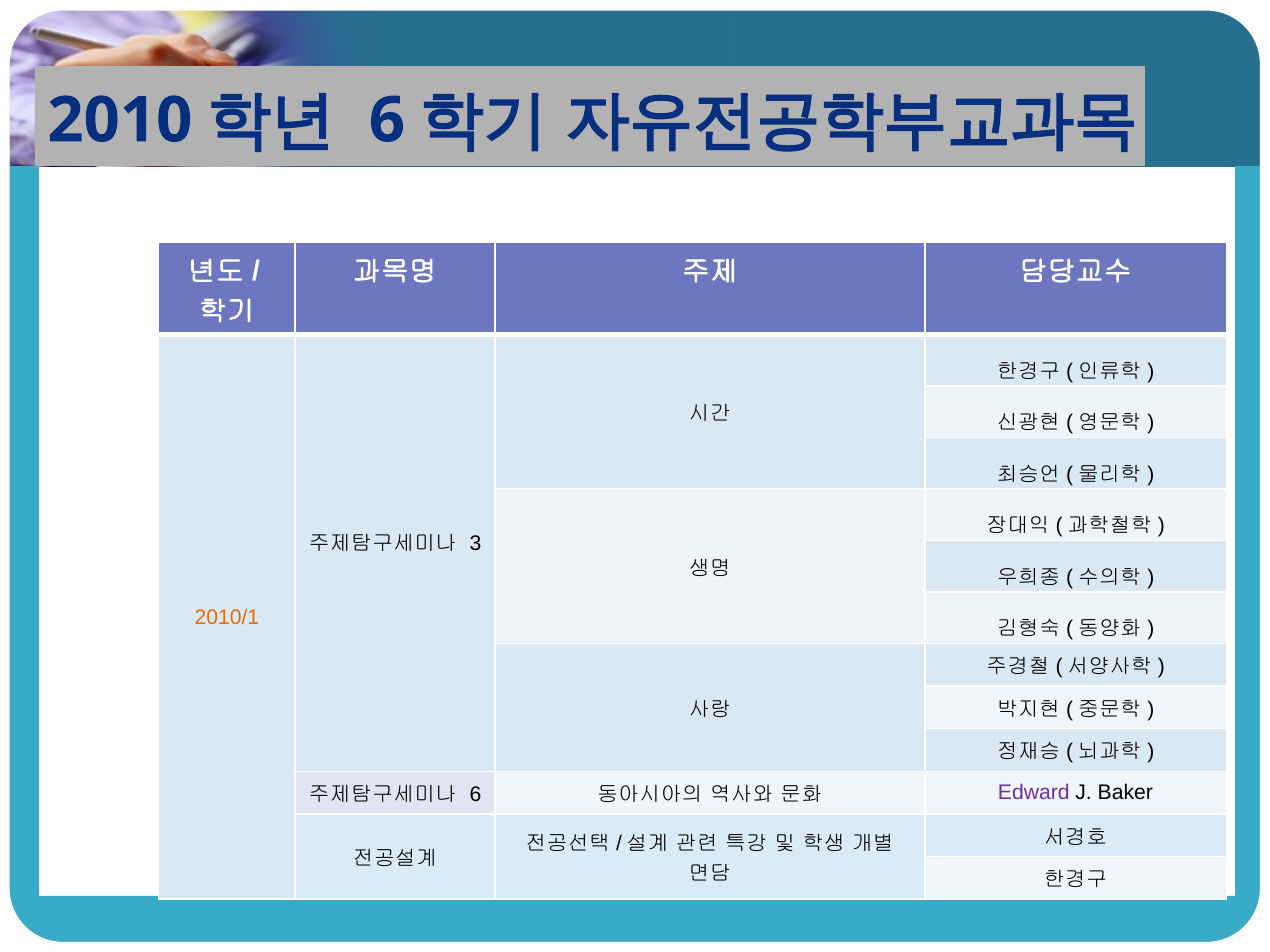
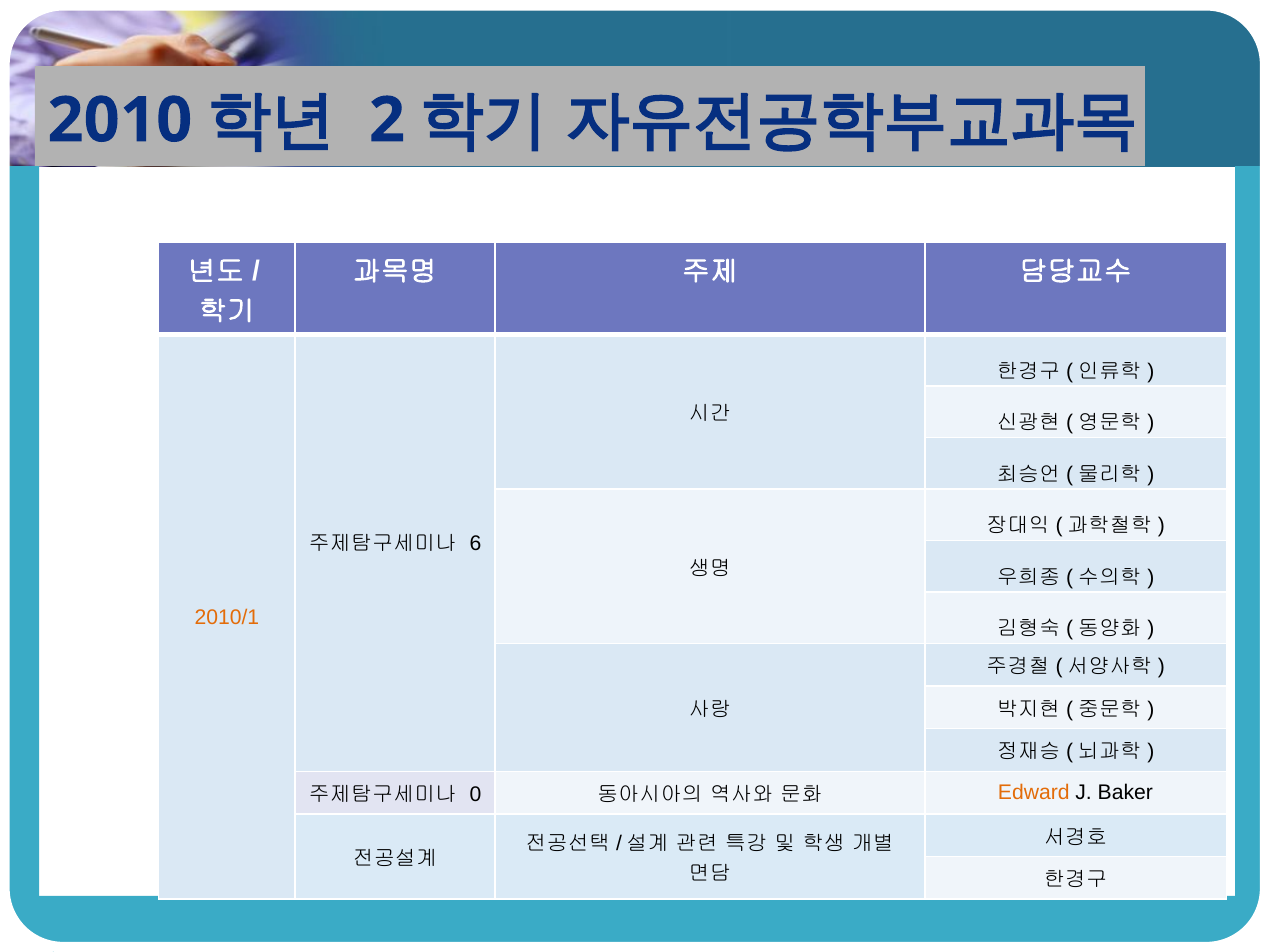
6: 6 -> 2 (387, 120)
3: 3 -> 6 (476, 543)
6: 6 -> 0 (476, 795)
Edward colour: purple -> orange (1034, 793)
